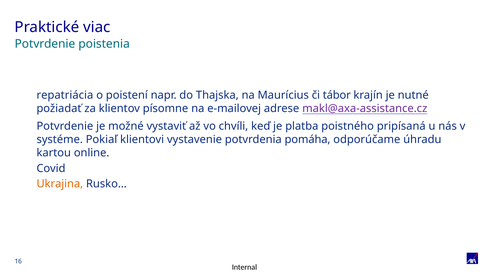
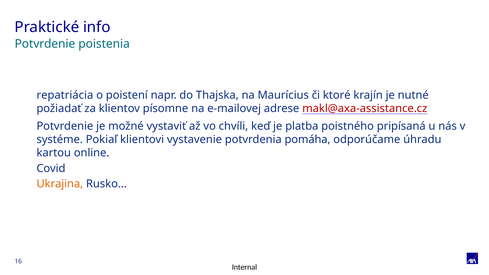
viac: viac -> info (97, 27)
tábor: tábor -> ktoré (337, 95)
makl@axa-assistance.cz colour: purple -> red (365, 109)
